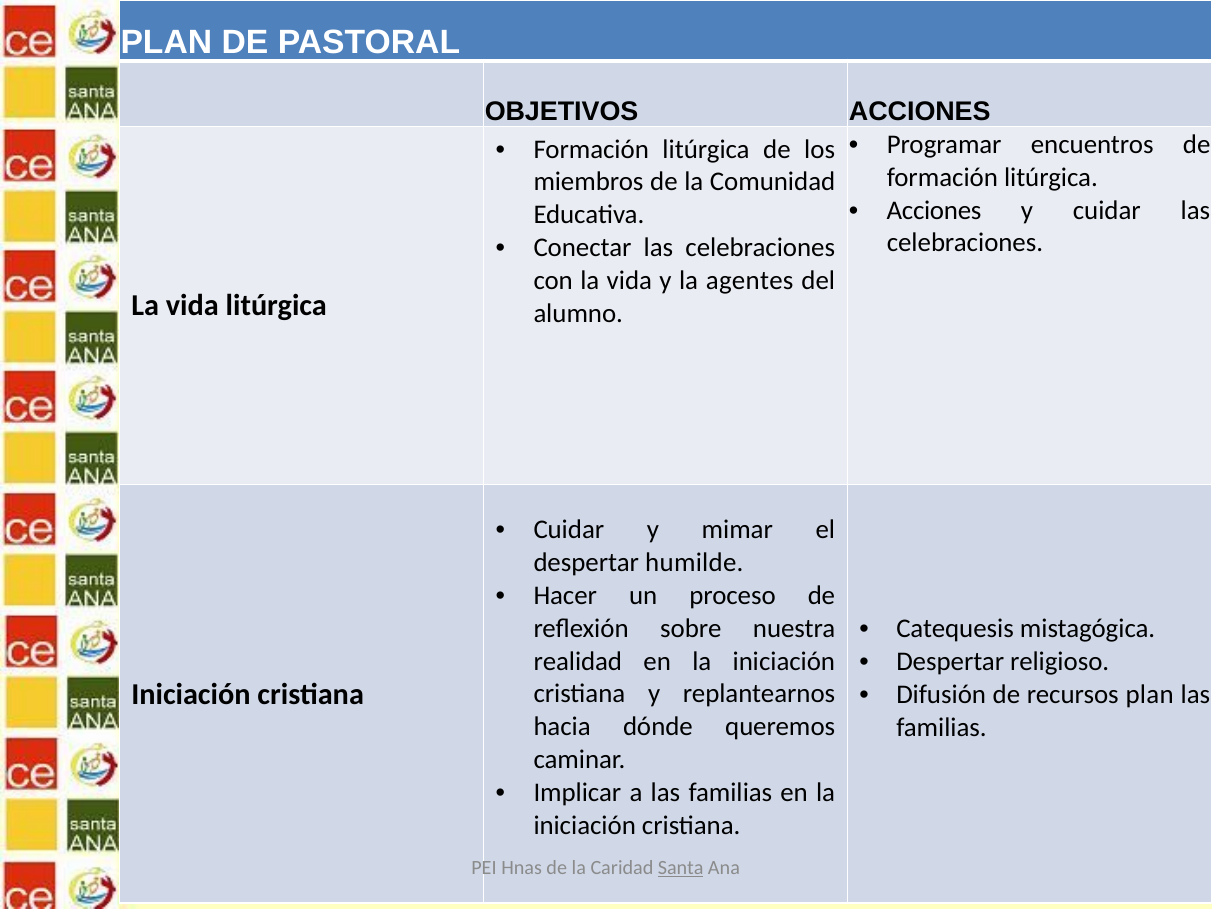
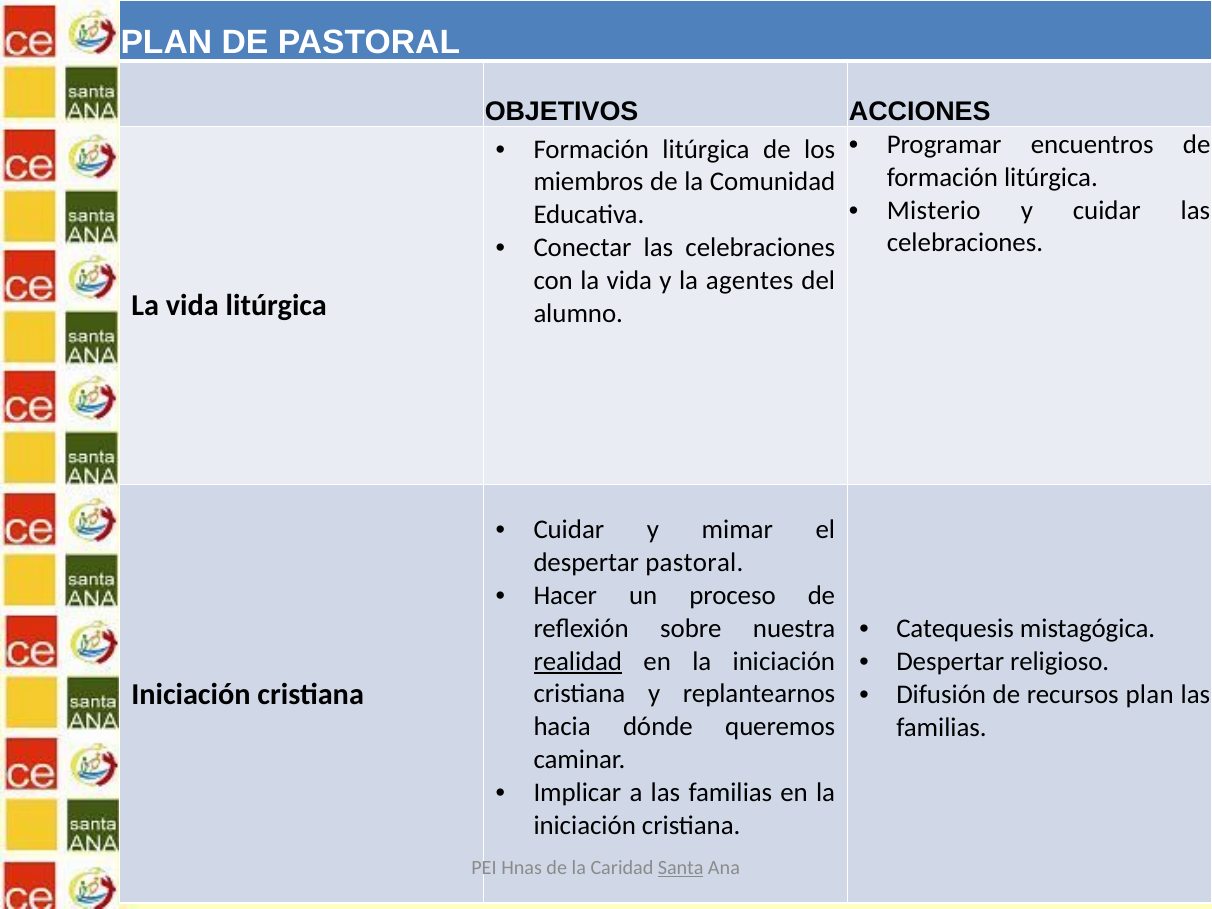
Acciones: Acciones -> Misterio (934, 210)
despertar humilde: humilde -> pastoral (694, 562)
realidad underline: none -> present (578, 661)
